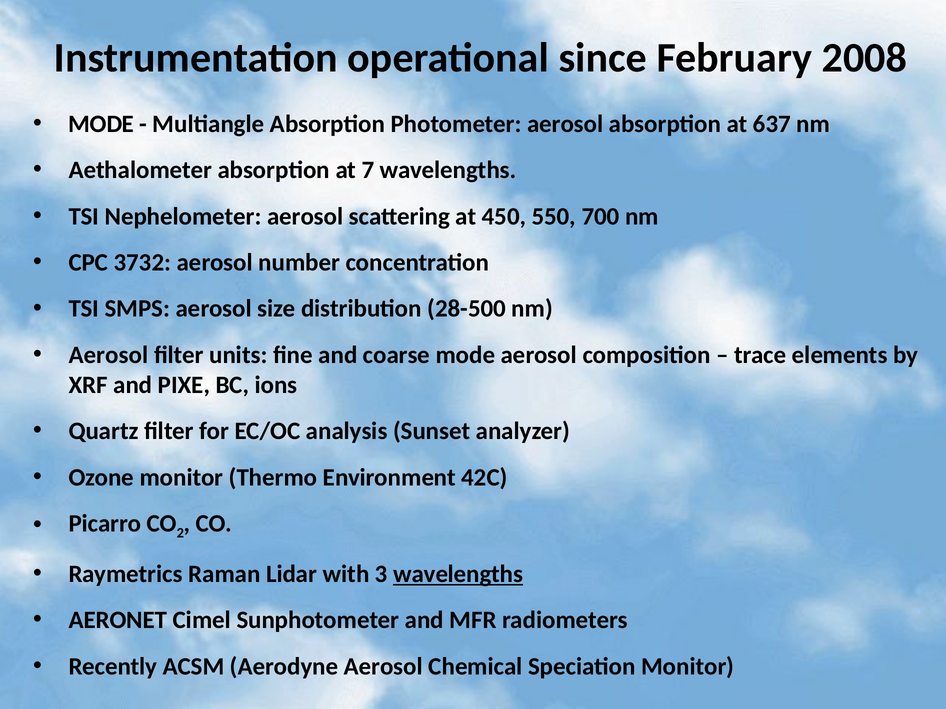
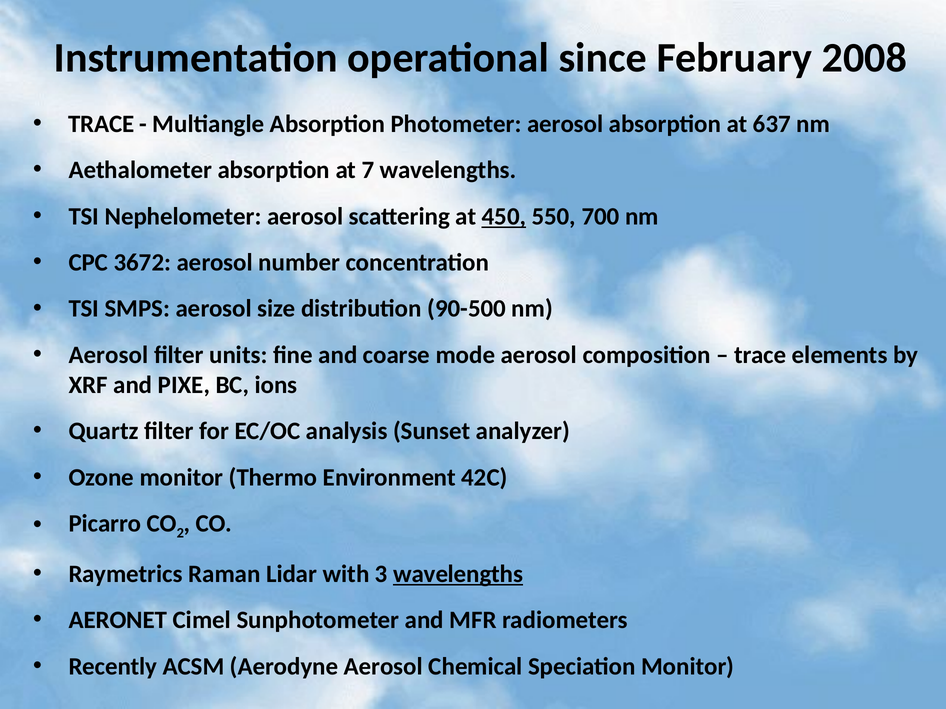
MODE: MODE -> TRACE (101, 124)
450 underline: none -> present (504, 216)
3732: 3732 -> 3672 (142, 263)
28-500: 28-500 -> 90-500 (467, 309)
